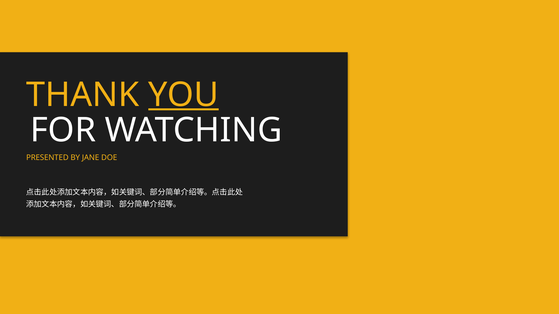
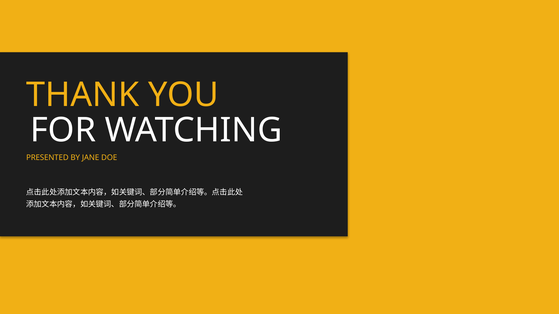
YOU underline: present -> none (183, 95)
